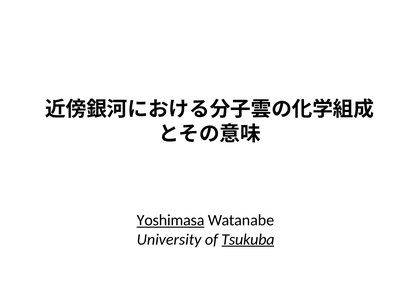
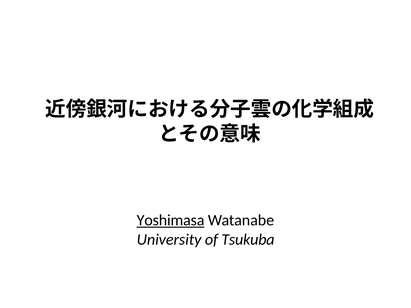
Tsukuba underline: present -> none (248, 240)
